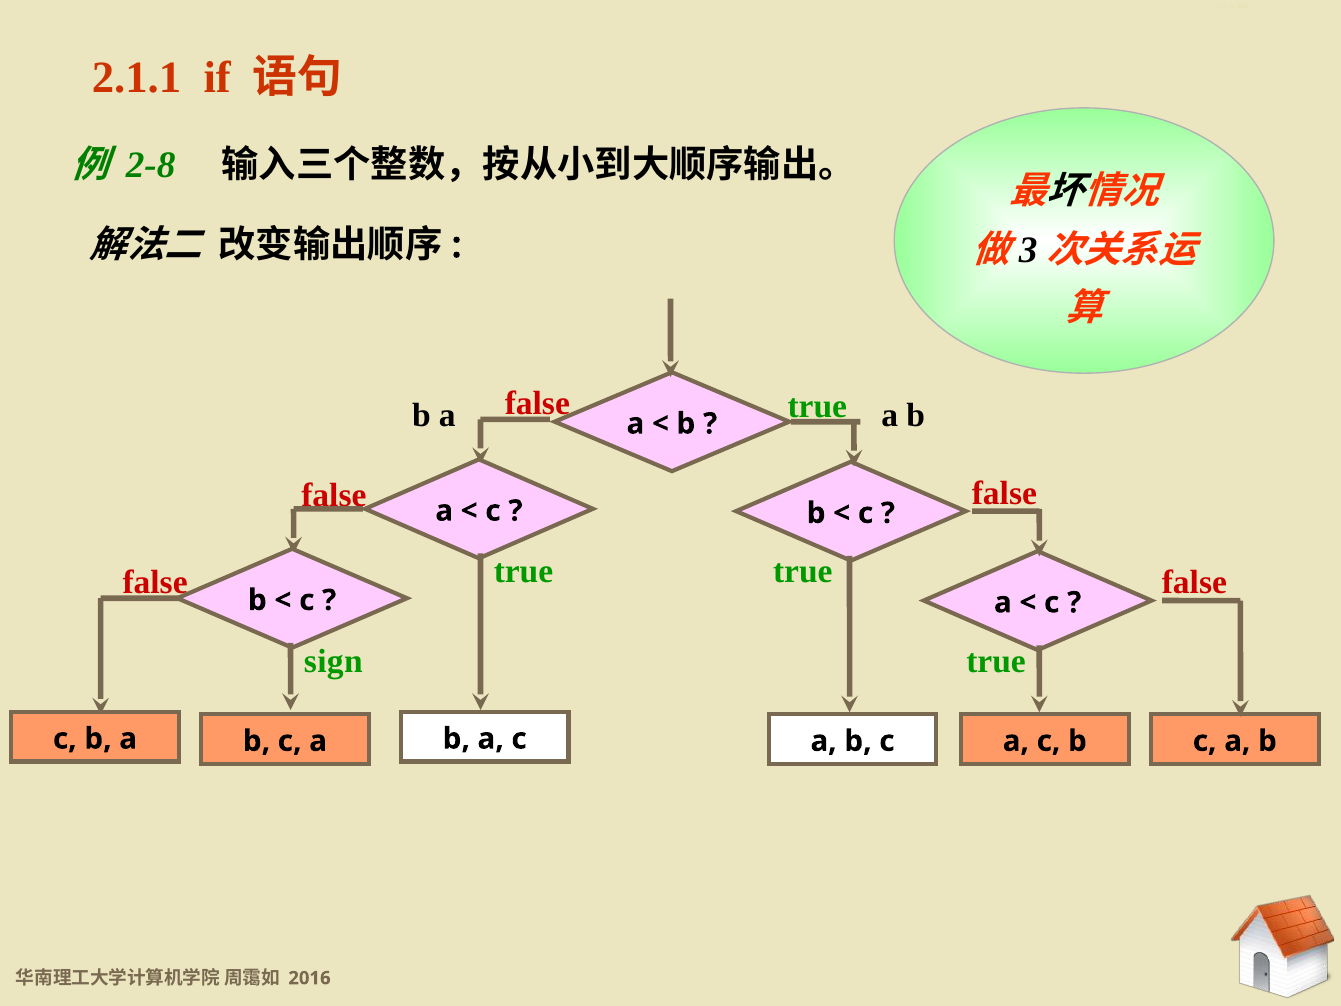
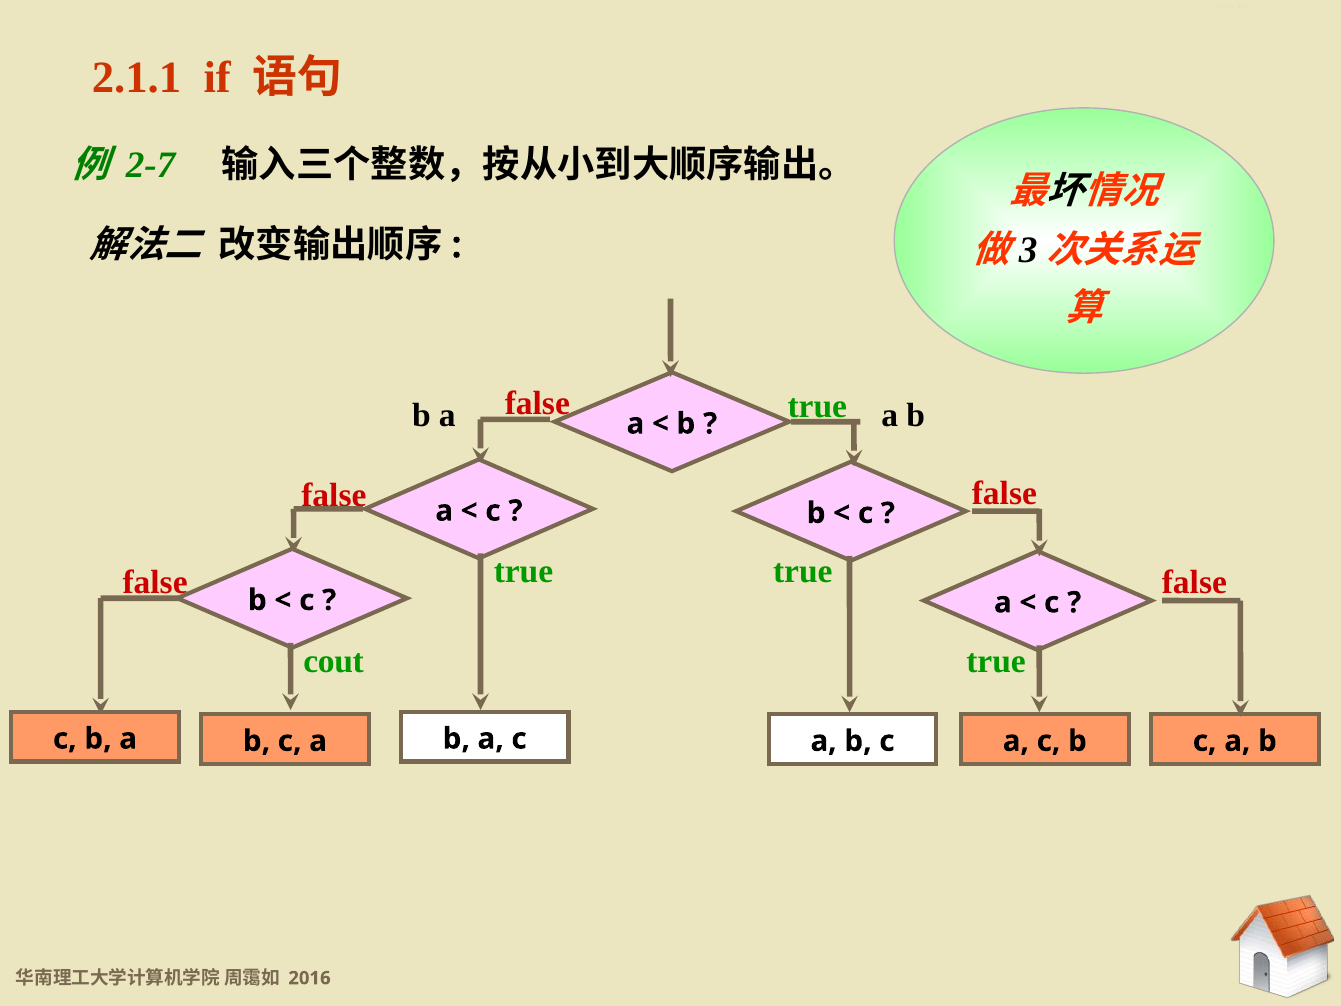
2-8: 2-8 -> 2-7 (151, 165)
sign: sign -> cout (334, 661)
